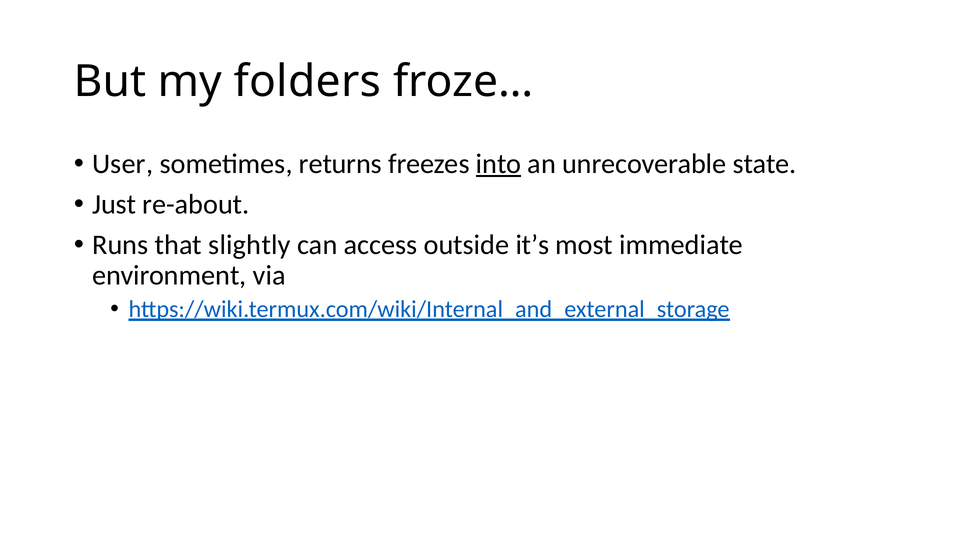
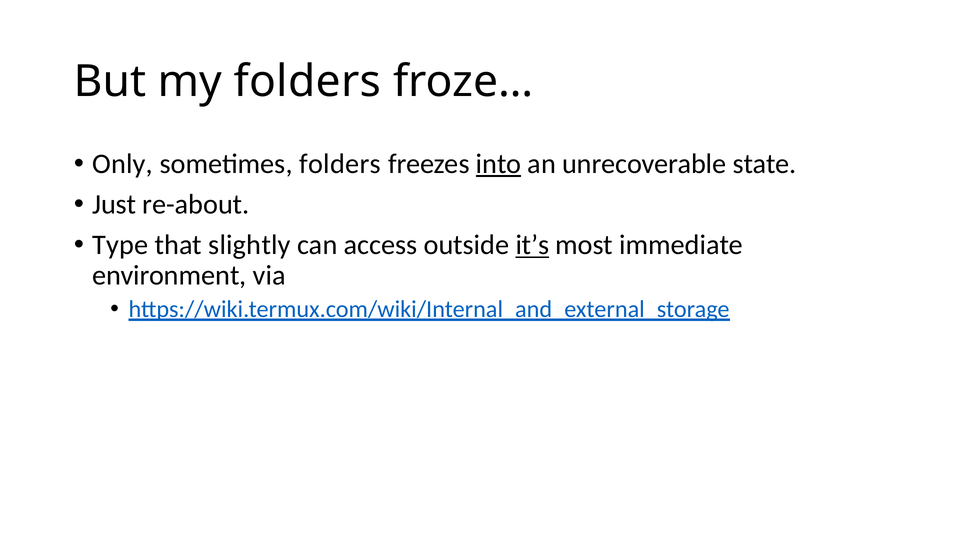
User: User -> Only (123, 164)
sometimes returns: returns -> folders (340, 164)
Runs: Runs -> Type (120, 245)
it’s underline: none -> present (532, 245)
